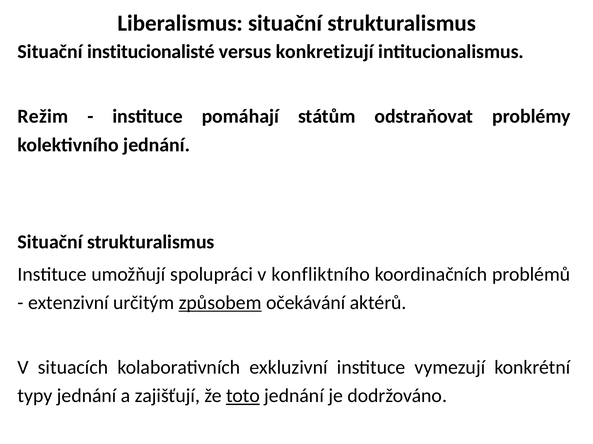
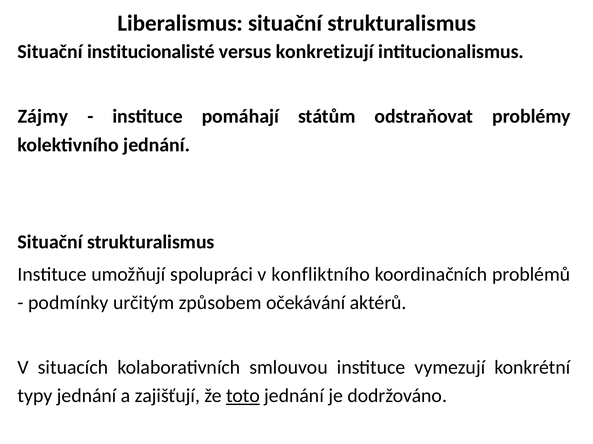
Režim: Režim -> Zájmy (43, 117)
extenzivní: extenzivní -> podmínky (68, 303)
způsobem underline: present -> none (220, 303)
exkluzivní: exkluzivní -> smlouvou (289, 368)
